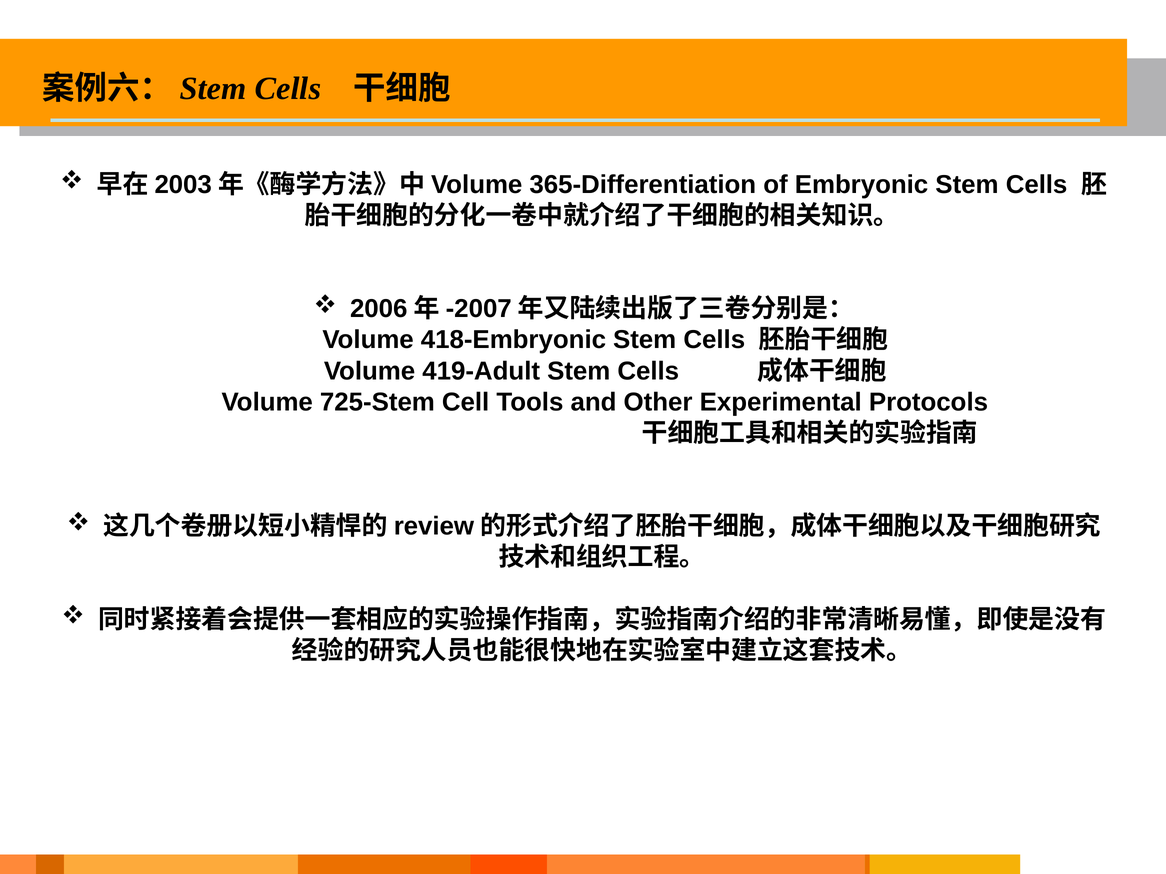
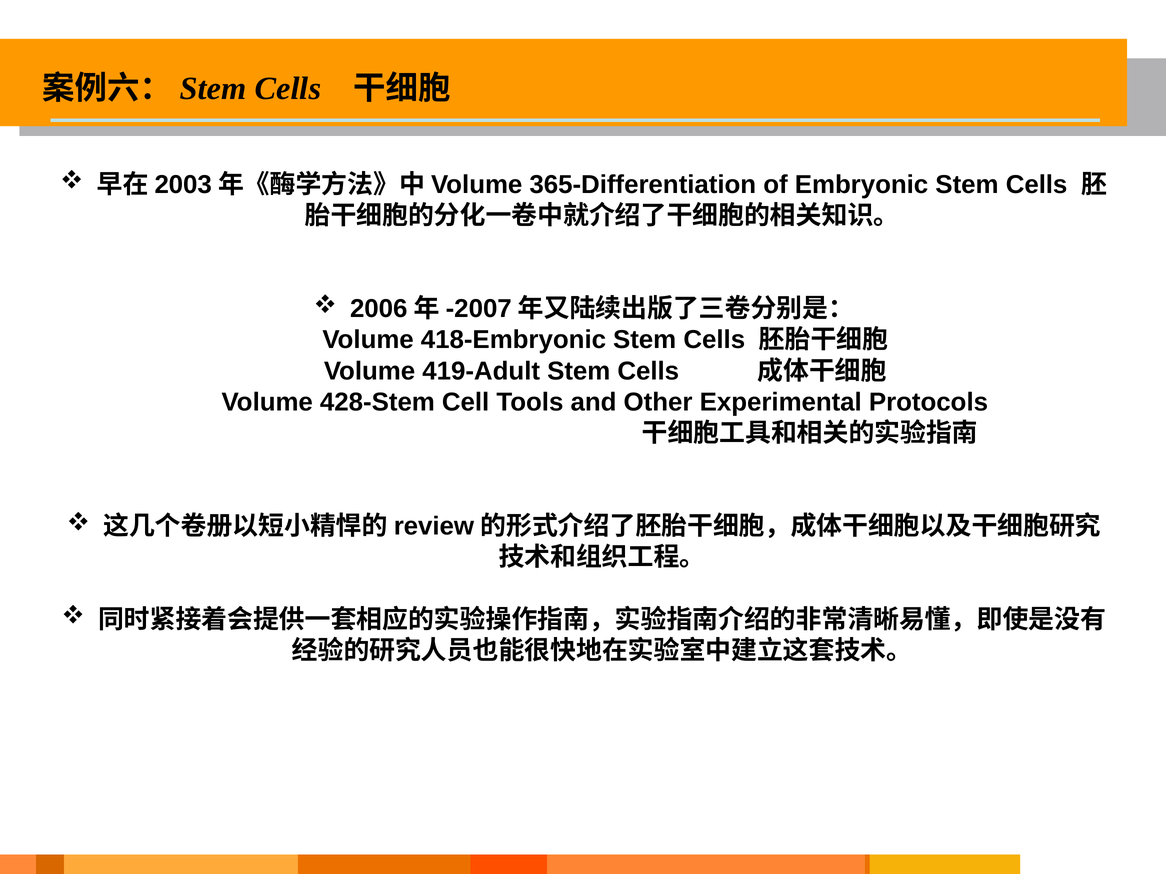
725-Stem: 725-Stem -> 428-Stem (377, 402)
